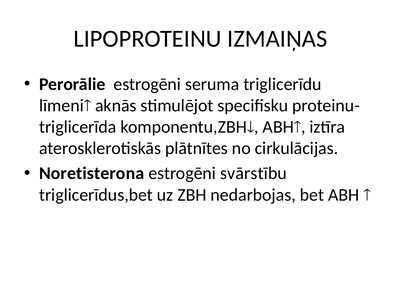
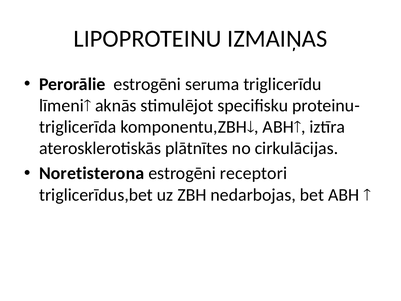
svārstību: svārstību -> receptori (254, 173)
